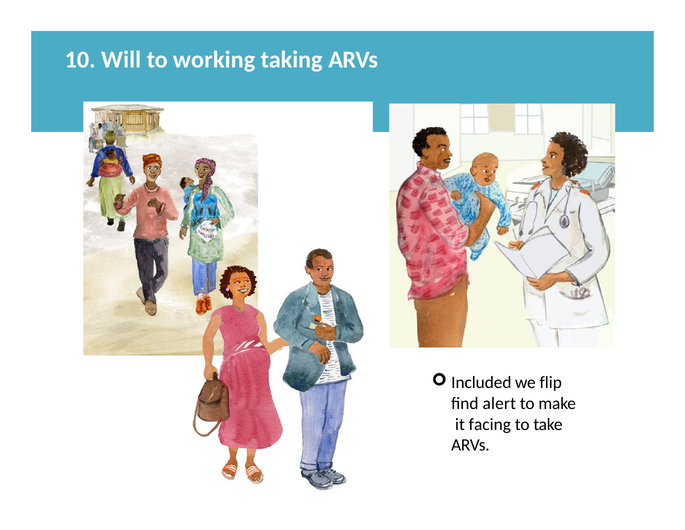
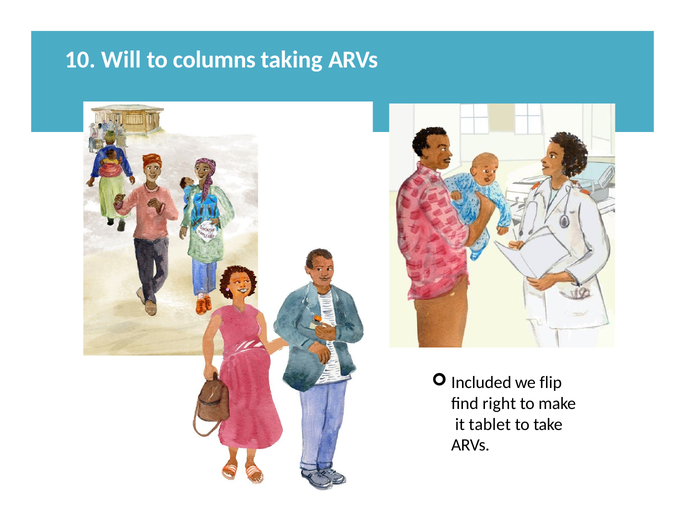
working: working -> columns (214, 60)
alert: alert -> right (499, 403)
facing: facing -> tablet (490, 424)
